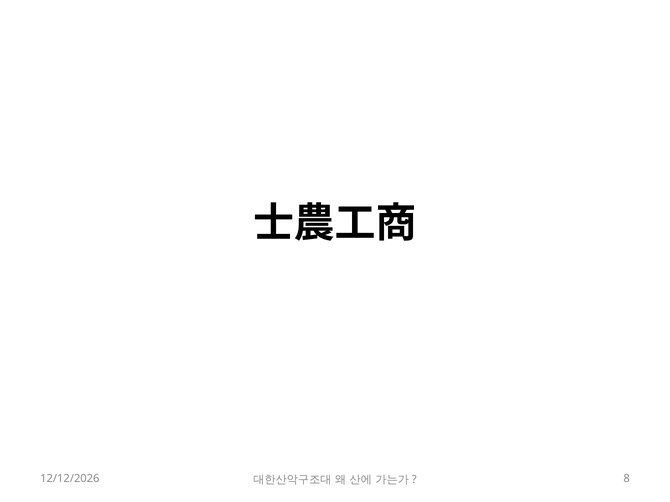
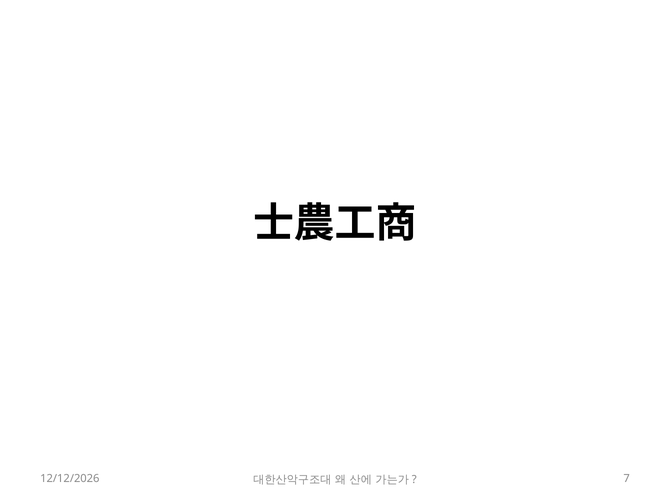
8: 8 -> 7 (627, 479)
